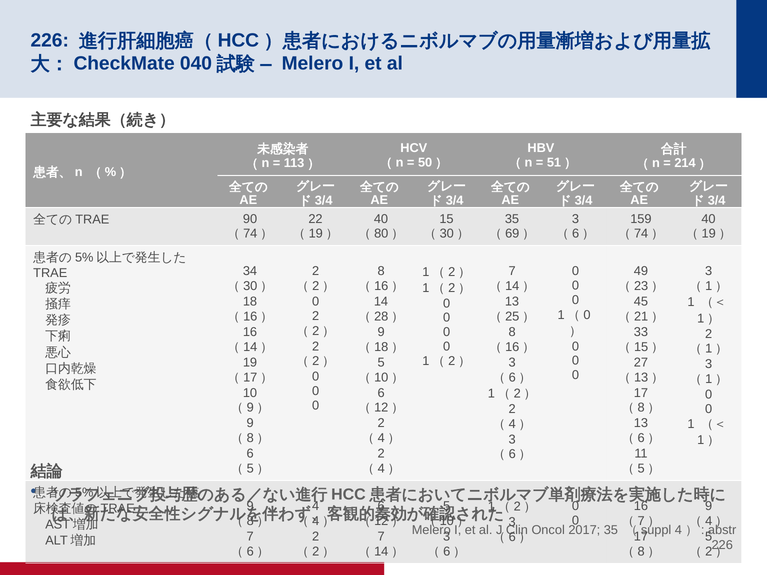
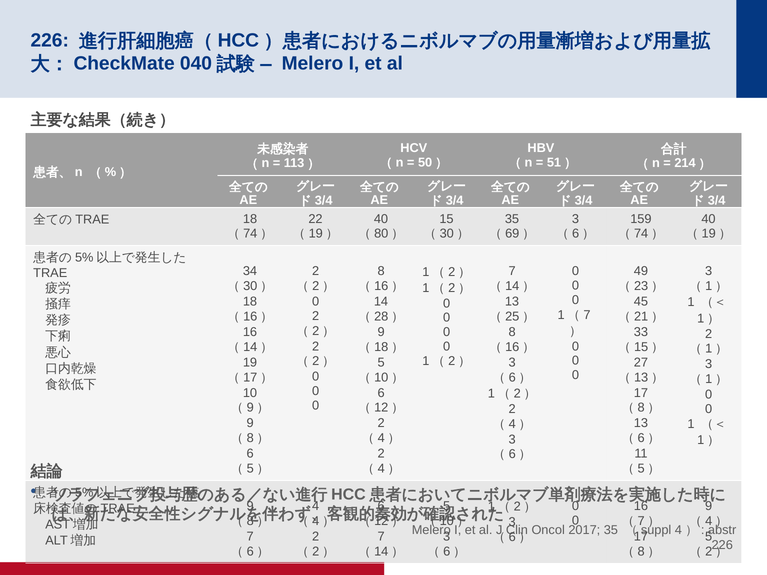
90: 90 -> 18 (250, 219)
0: 0 -> 7 (587, 315)
